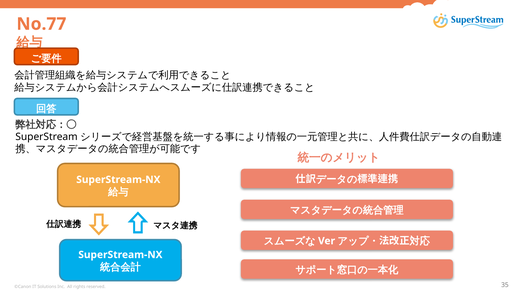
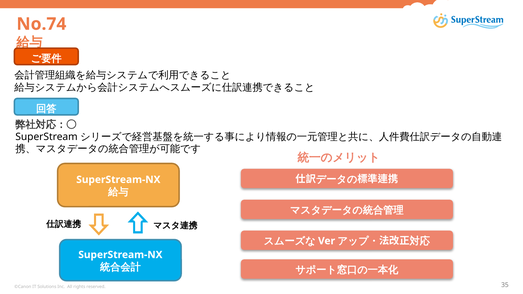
No.77: No.77 -> No.74 (41, 24)
